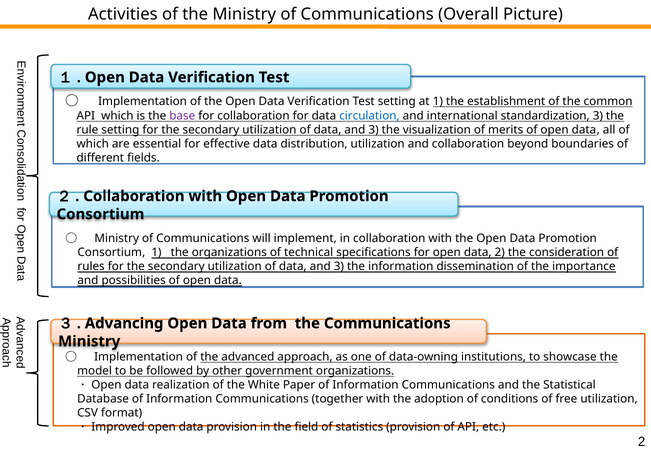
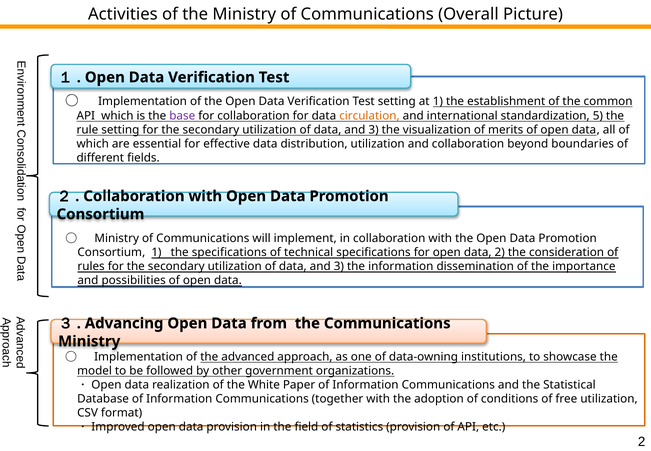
circulation colour: blue -> orange (369, 116)
standardization 3: 3 -> 5 (598, 116)
the organizations: organizations -> specifications (229, 252)
